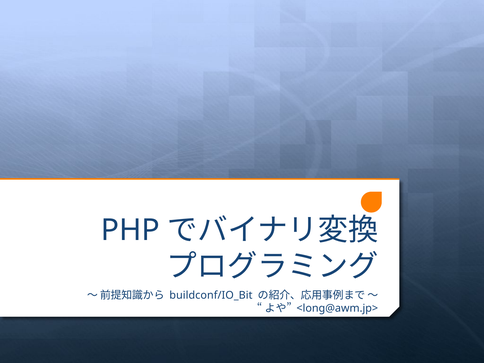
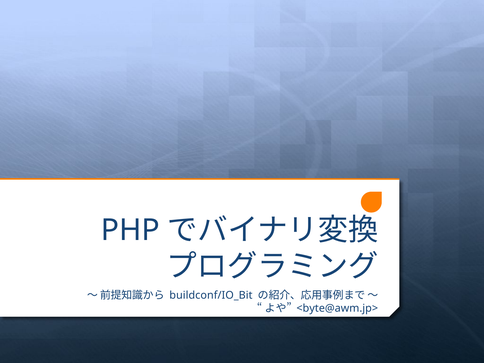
<long@awm.jp>: <long@awm.jp> -> <byte@awm.jp> (337, 308)
